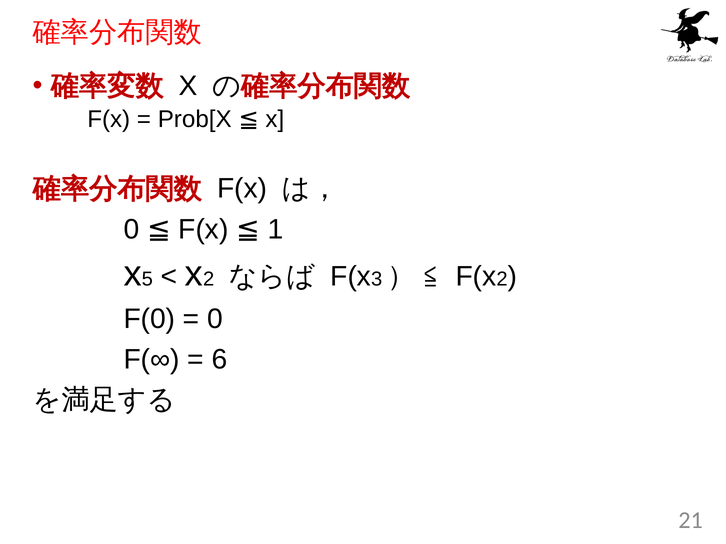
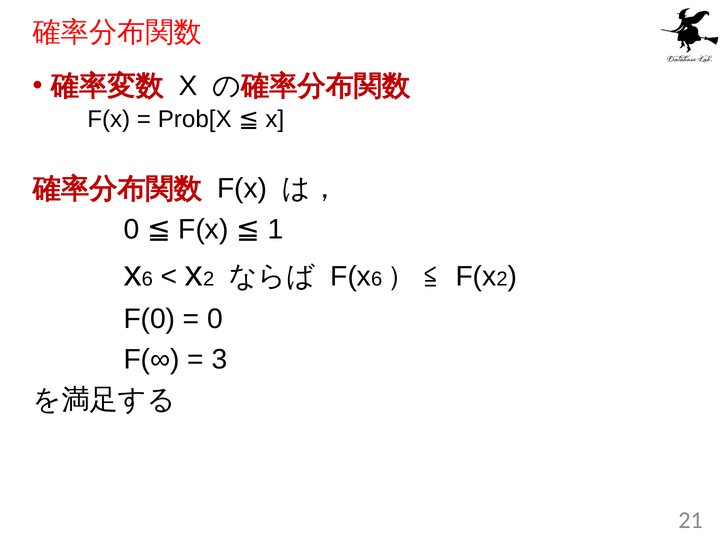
x 5: 5 -> 6 (147, 280)
F(x 3: 3 -> 6 (377, 280)
6: 6 -> 3 (220, 360)
